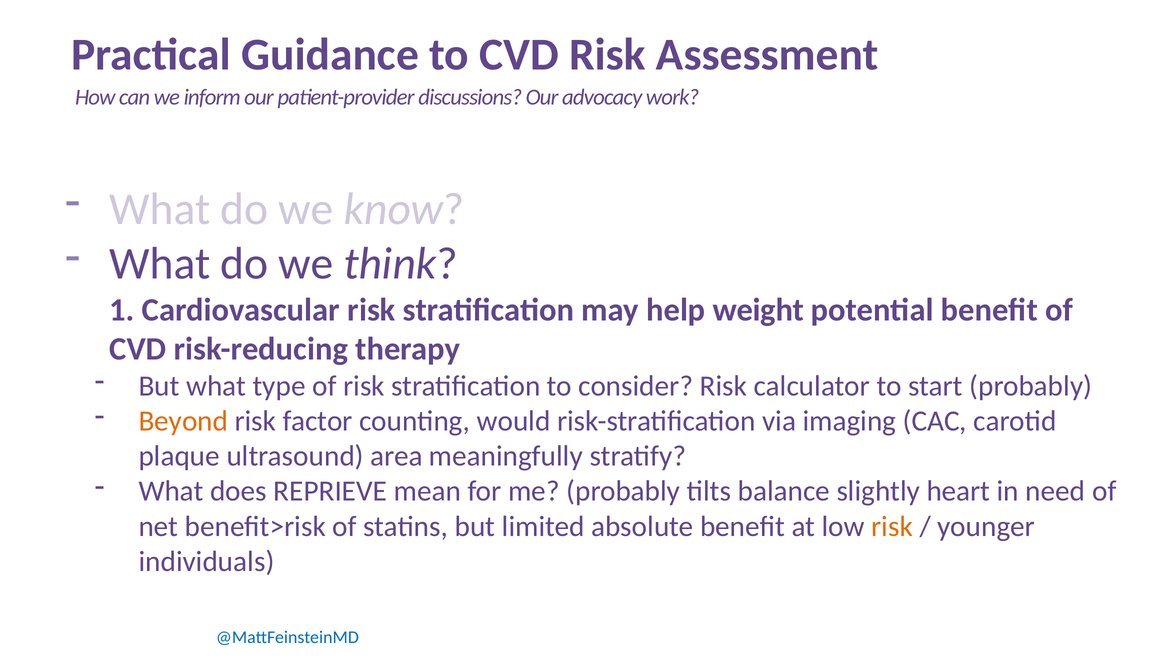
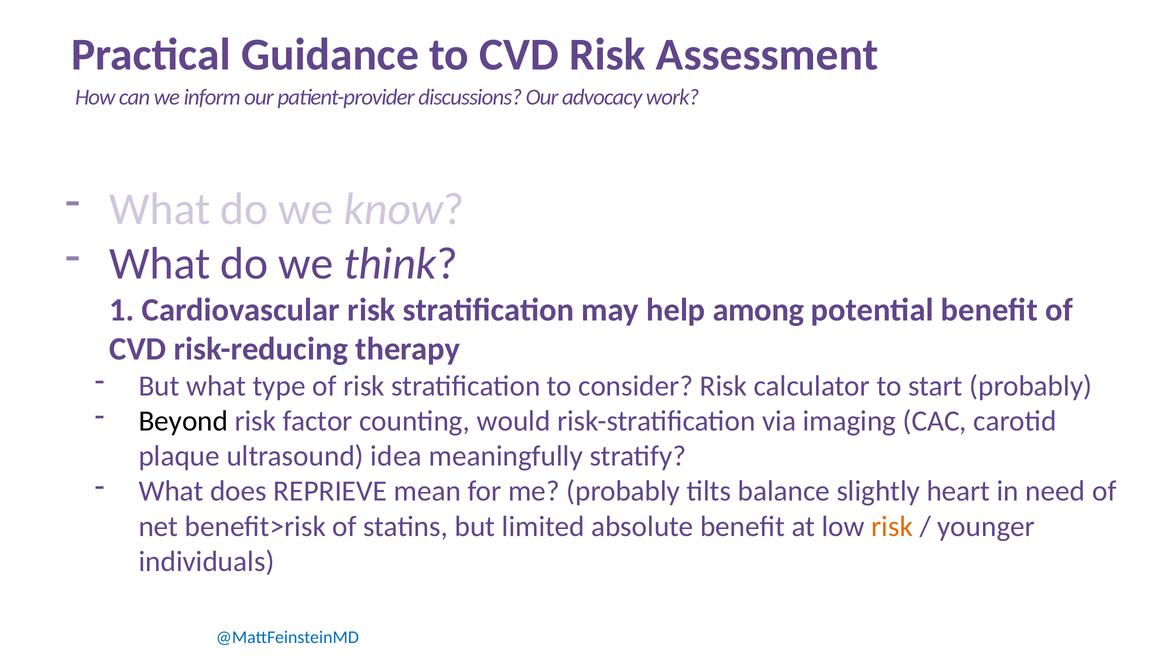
weight: weight -> among (758, 310)
Beyond colour: orange -> black (183, 421)
area: area -> idea (396, 456)
